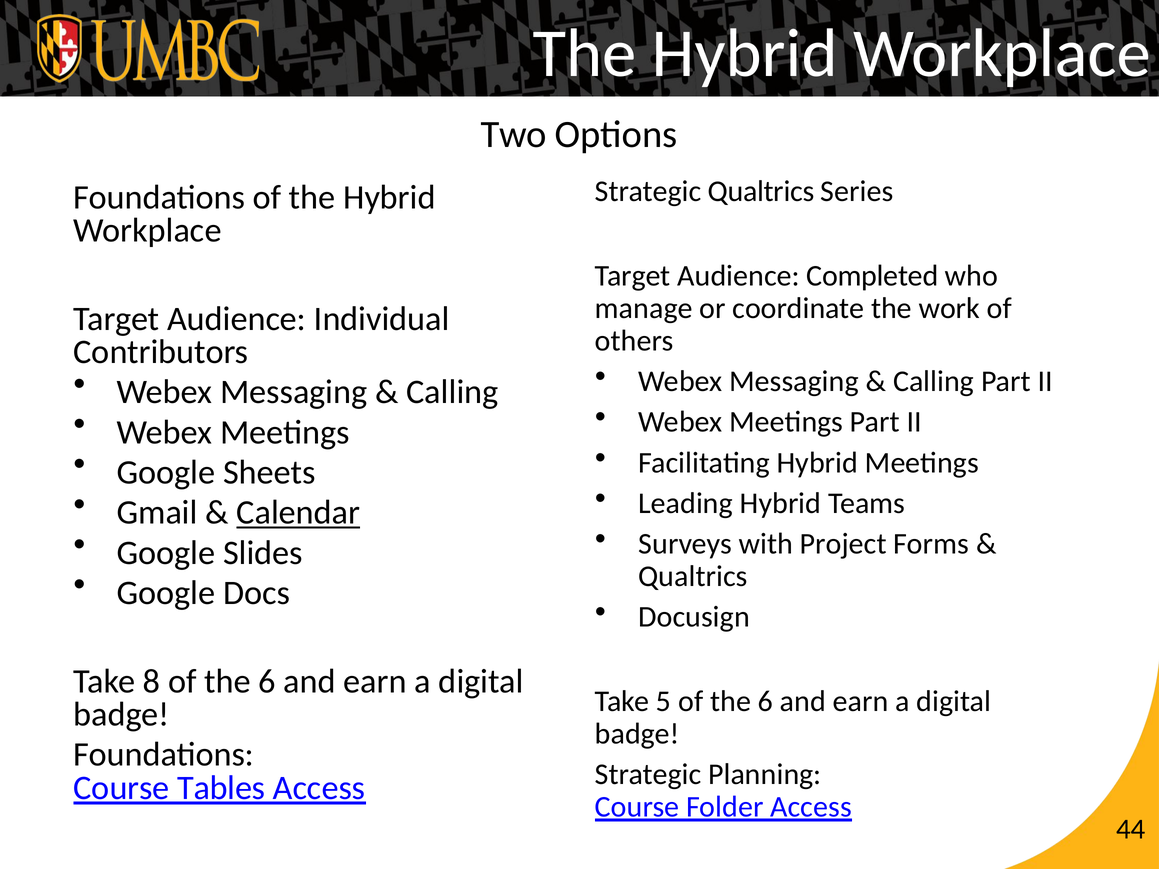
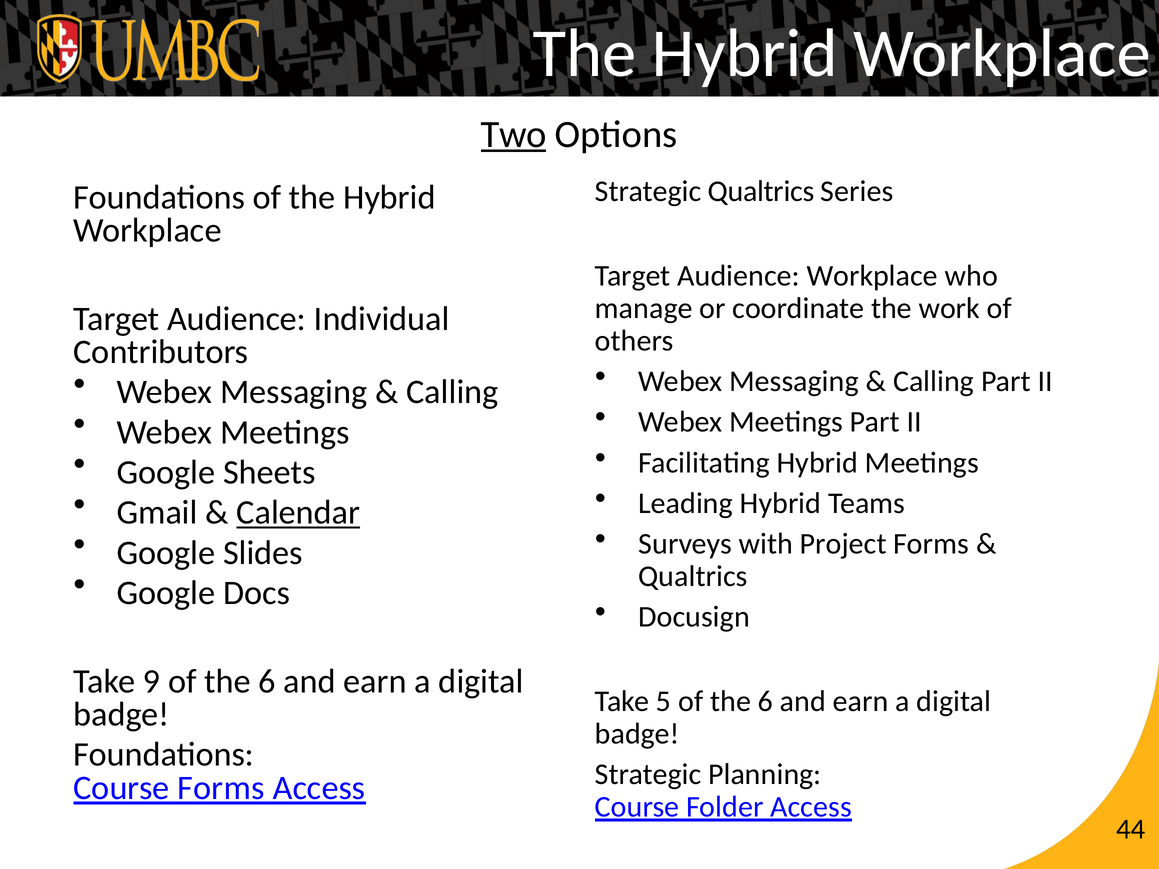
Two underline: none -> present (514, 134)
Audience Completed: Completed -> Workplace (872, 276)
8: 8 -> 9 (152, 682)
Course Tables: Tables -> Forms (221, 788)
